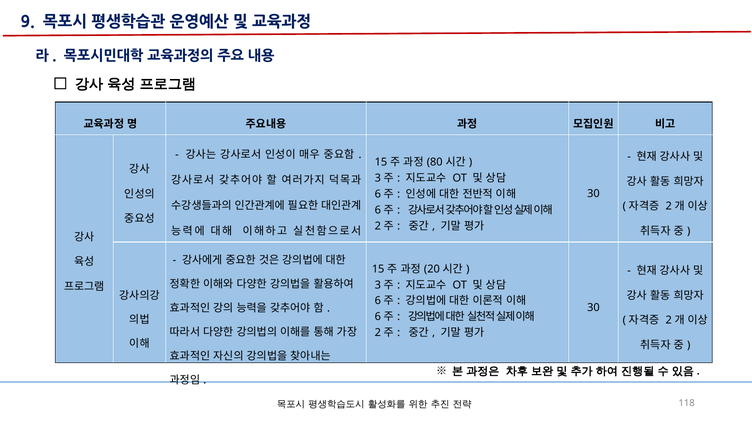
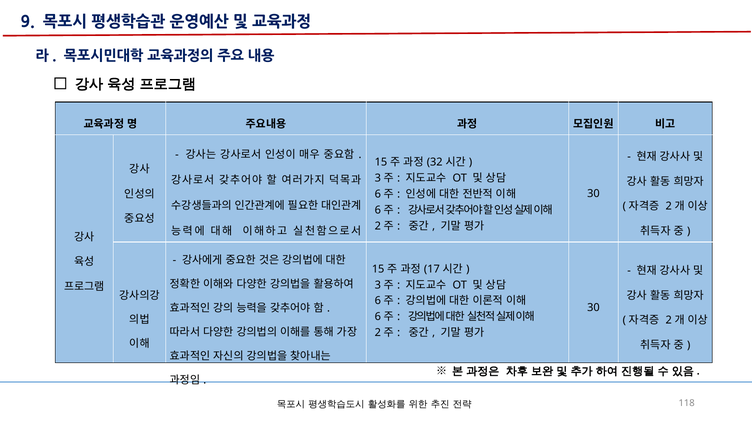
80: 80 -> 32 (435, 162)
20: 20 -> 17 (432, 269)
